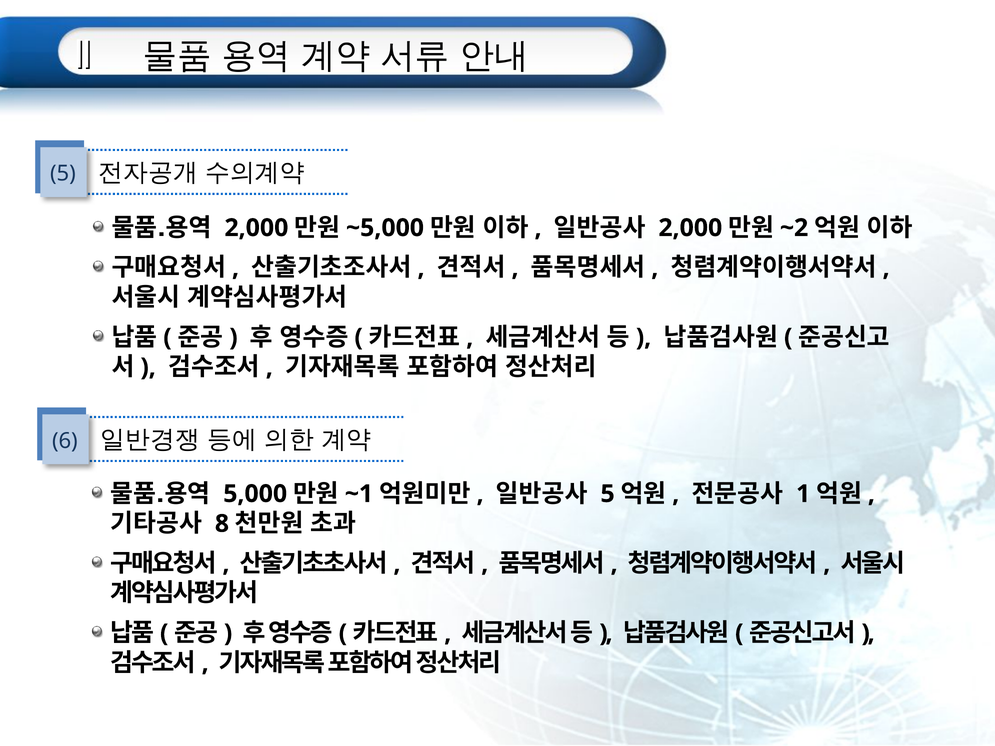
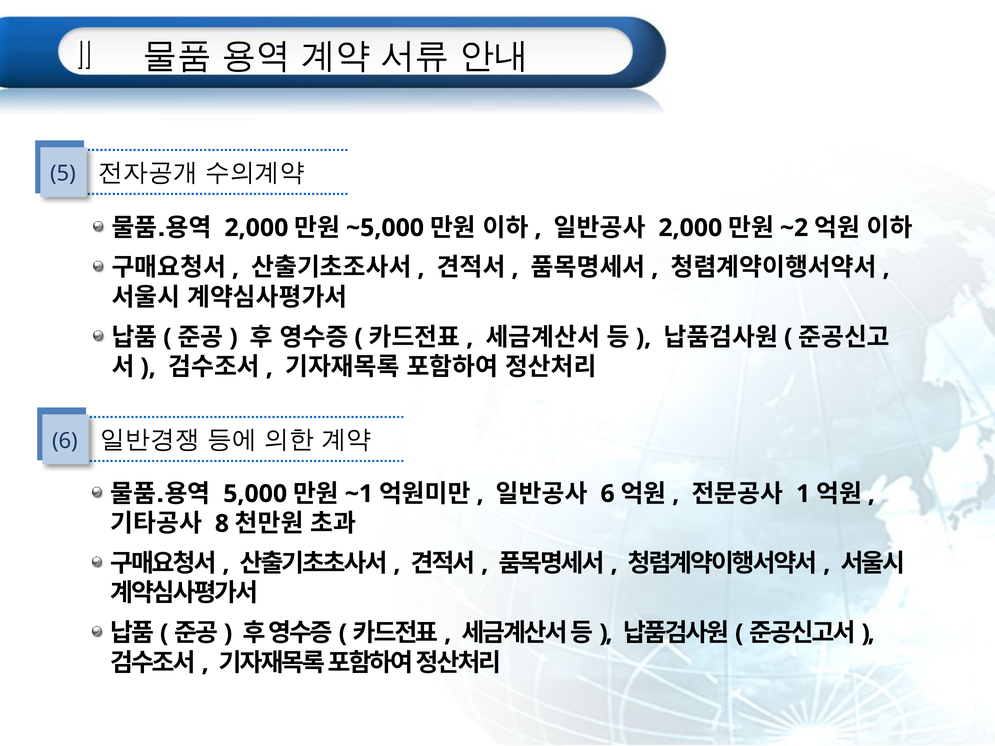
5: 5 -> 6 (608, 494)
